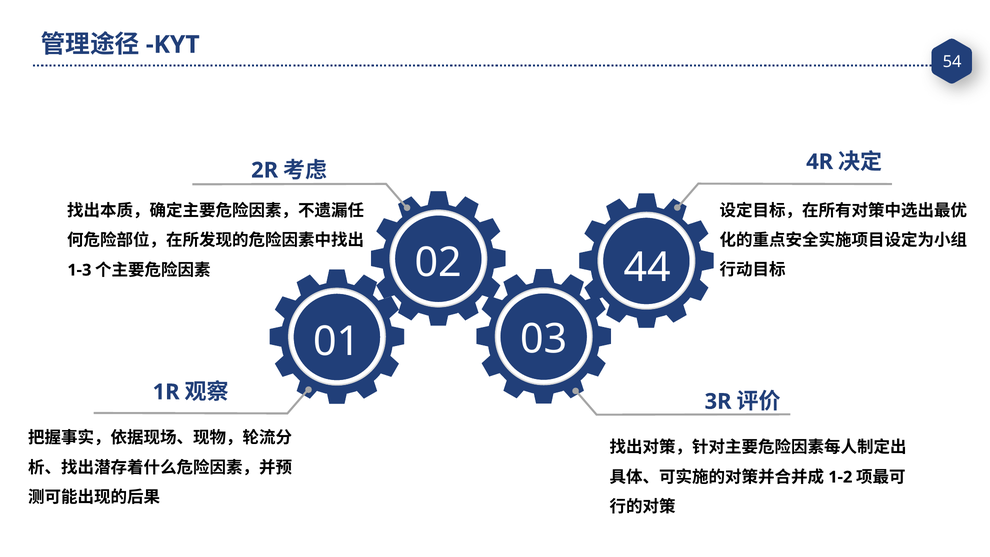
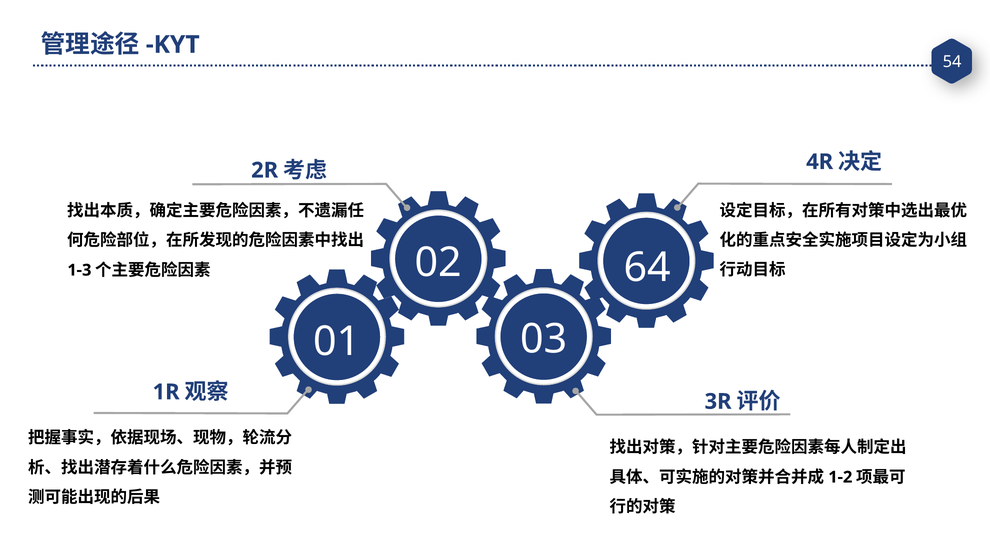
44: 44 -> 64 (647, 267)
